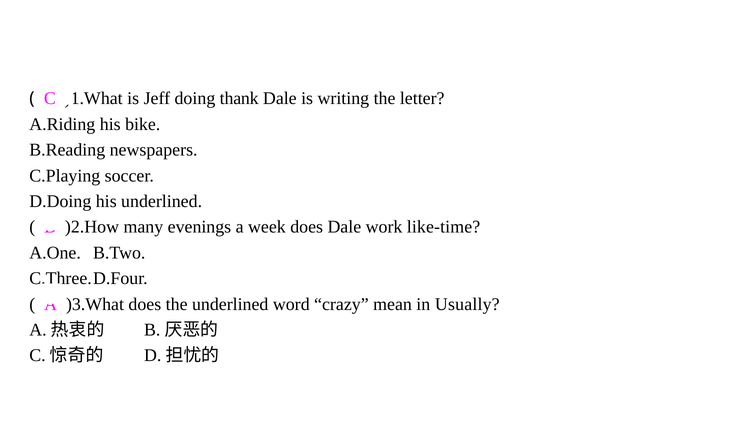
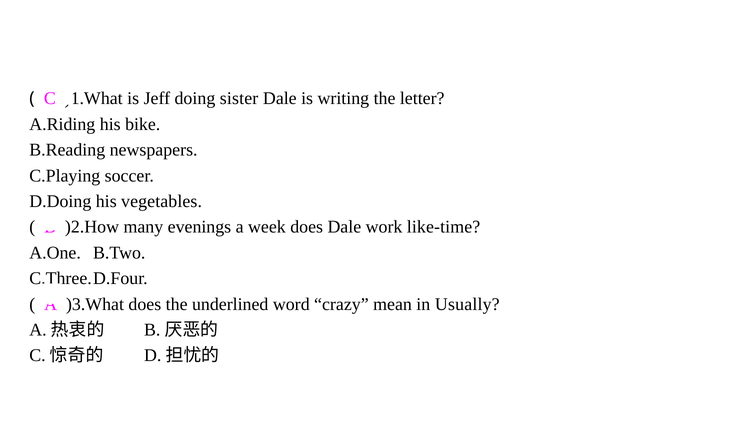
thank: thank -> sister (239, 99)
his underlined: underlined -> vegetables (162, 202)
